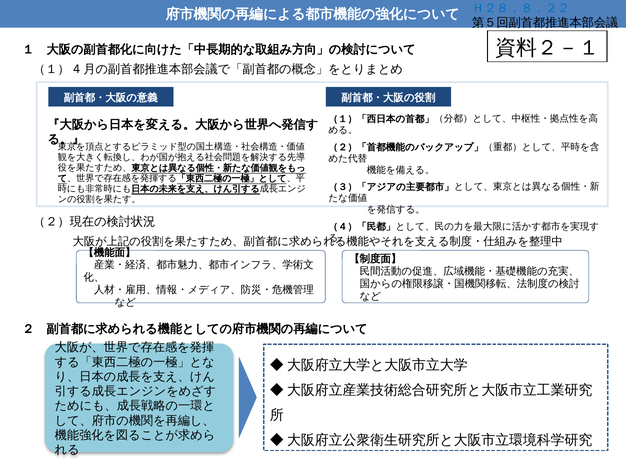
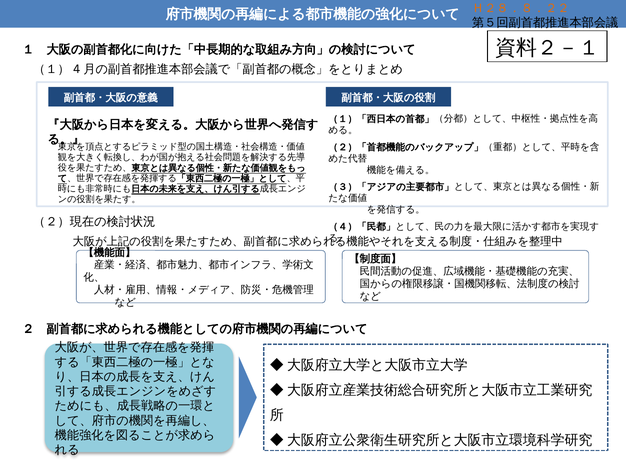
Ｈ２８．８．２２ colour: blue -> orange (521, 8)
